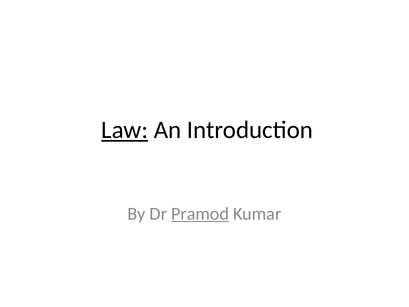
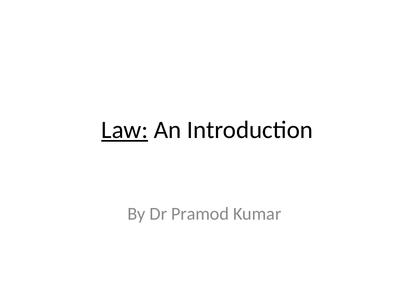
Pramod underline: present -> none (200, 214)
